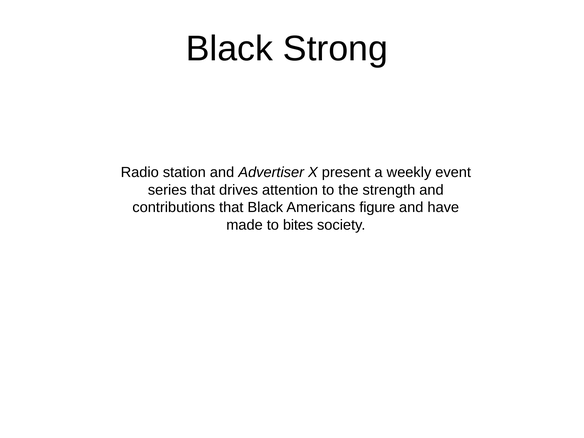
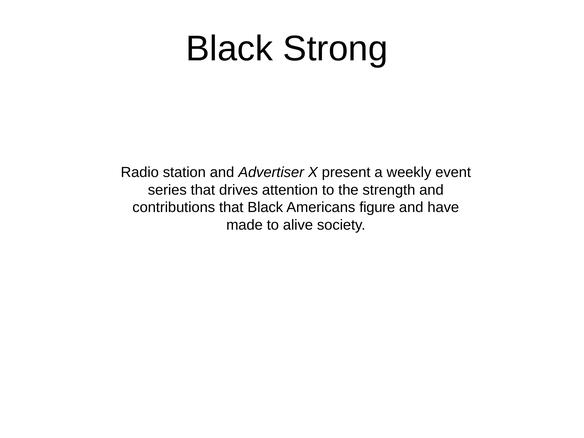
bites: bites -> alive (298, 225)
